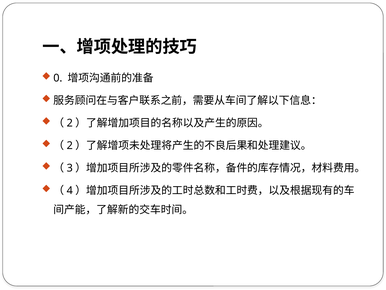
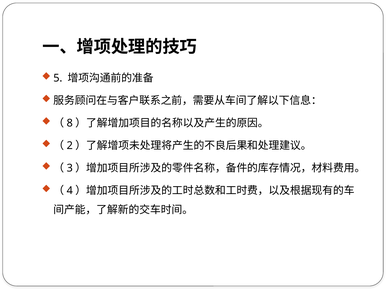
0: 0 -> 5 (58, 78)
2: 2 -> 8 (70, 123)
